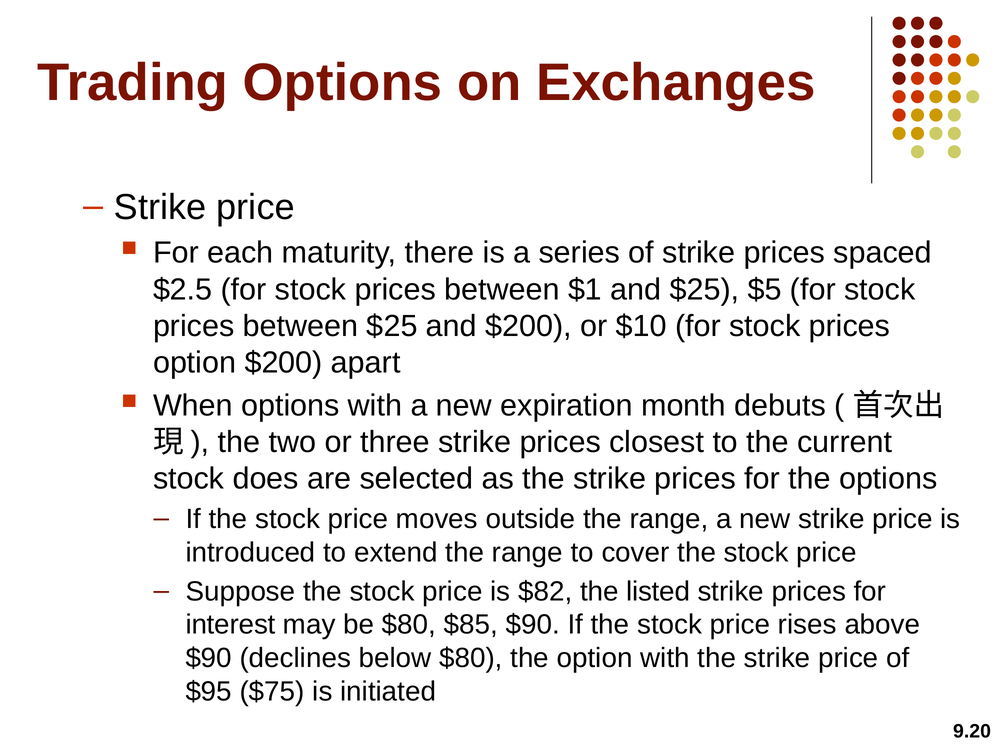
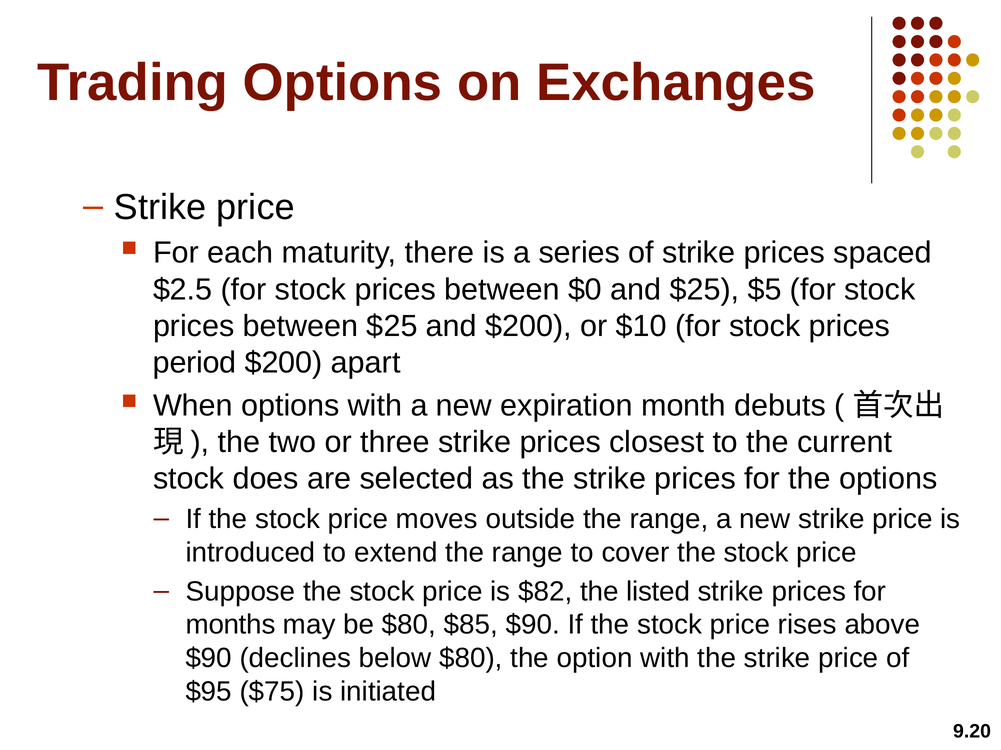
$1: $1 -> $0 (585, 290)
option: option -> period (195, 363)
interest: interest -> months (231, 625)
